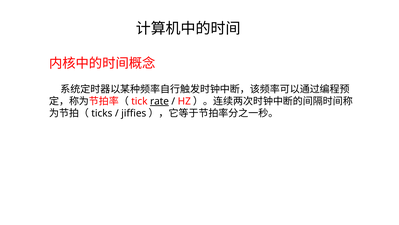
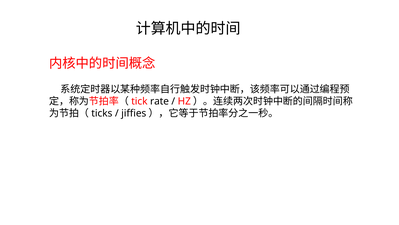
rate underline: present -> none (160, 101)
